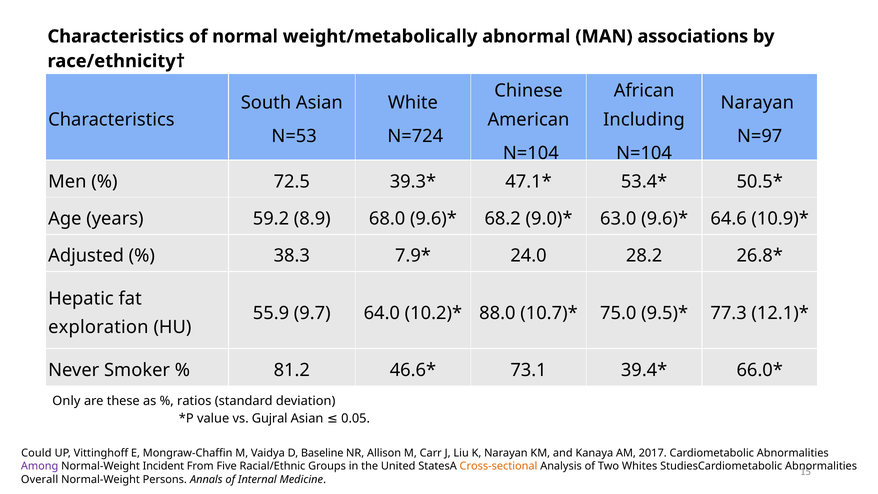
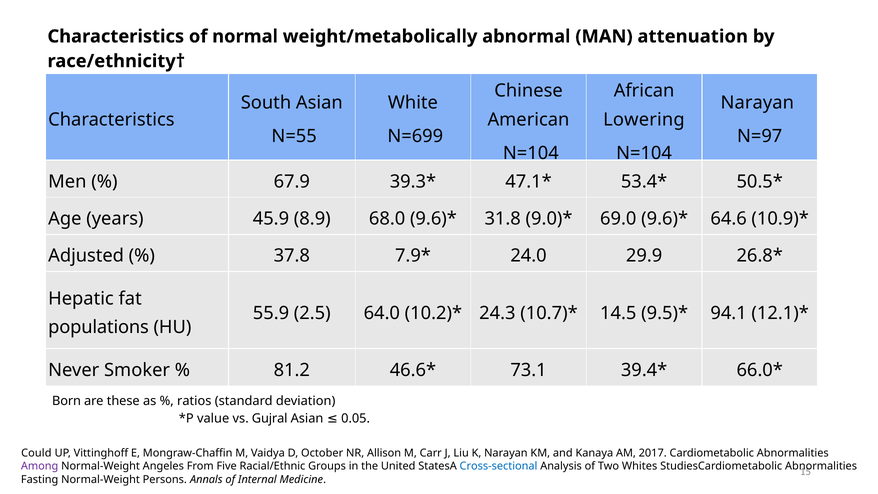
associations: associations -> attenuation (693, 36)
Including: Including -> Lowering (644, 119)
N=53: N=53 -> N=55 (294, 136)
N=724: N=724 -> N=699 (415, 136)
72.5: 72.5 -> 67.9 (292, 181)
59.2: 59.2 -> 45.9 (271, 219)
68.2: 68.2 -> 31.8 (503, 219)
63.0: 63.0 -> 69.0 (618, 219)
38.3: 38.3 -> 37.8 (292, 256)
28.2: 28.2 -> 29.9 (644, 256)
9.7: 9.7 -> 2.5 (312, 313)
88.0: 88.0 -> 24.3 (497, 313)
75.0: 75.0 -> 14.5 (618, 313)
77.3: 77.3 -> 94.1 (729, 313)
exploration: exploration -> populations (99, 327)
Only: Only -> Born (67, 401)
Baseline: Baseline -> October (322, 453)
Incident: Incident -> Angeles (163, 466)
Cross-sectional colour: orange -> blue (499, 466)
Overall: Overall -> Fasting (40, 479)
